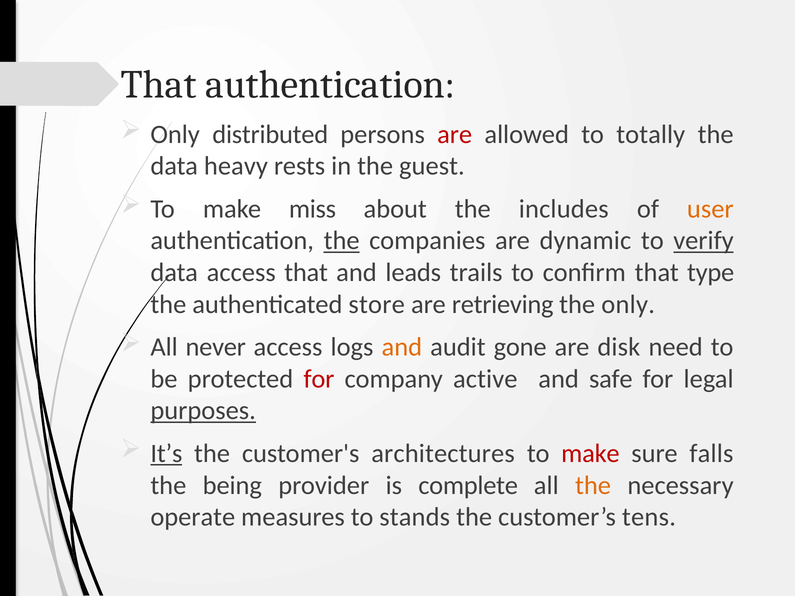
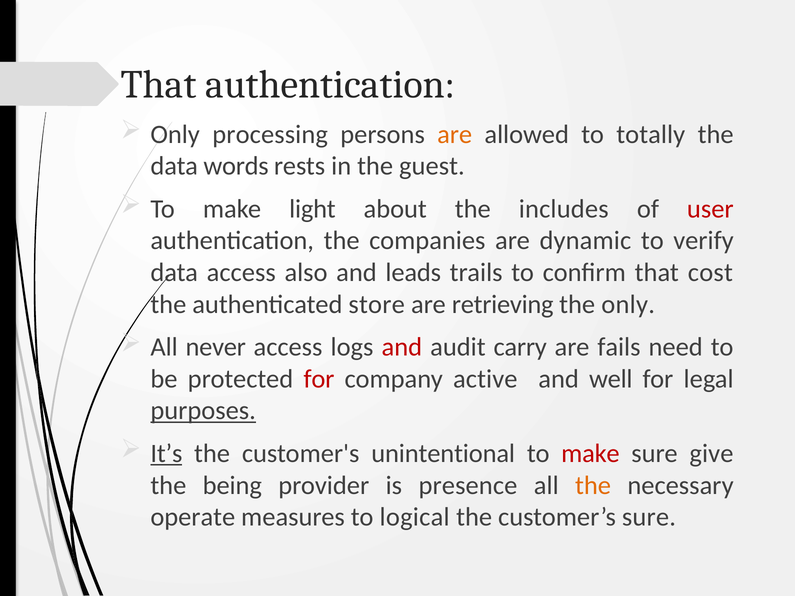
distributed: distributed -> processing (270, 134)
are colour: red -> orange (455, 134)
heavy: heavy -> words (236, 166)
miss: miss -> light (312, 209)
user colour: orange -> red (710, 209)
the underline: present -> none (342, 241)
verify underline: present -> none (703, 241)
access that: that -> also (306, 273)
type: type -> cost (710, 273)
and colour: orange -> red (402, 347)
gone: gone -> carry (520, 347)
disk: disk -> fails (619, 347)
safe: safe -> well (611, 379)
architectures: architectures -> unintentional (443, 454)
falls: falls -> give (711, 454)
complete: complete -> presence (468, 485)
stands: stands -> logical (415, 517)
customer’s tens: tens -> sure (649, 517)
